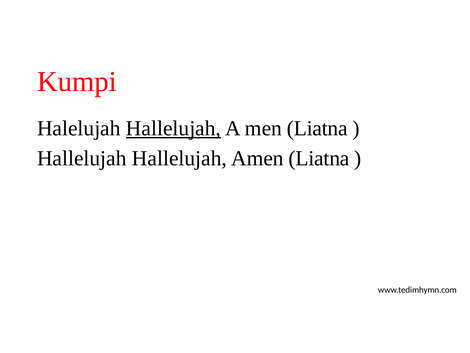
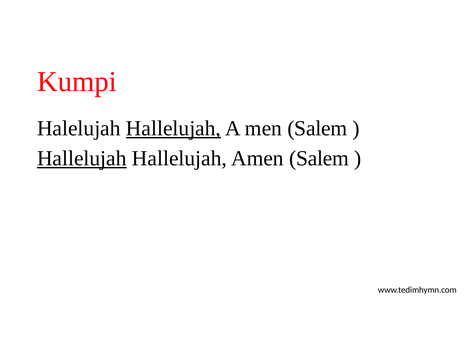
men Liatna: Liatna -> Salem (317, 128)
Hallelujah underline: none -> present (82, 158)
Amen Liatna: Liatna -> Salem (319, 158)
